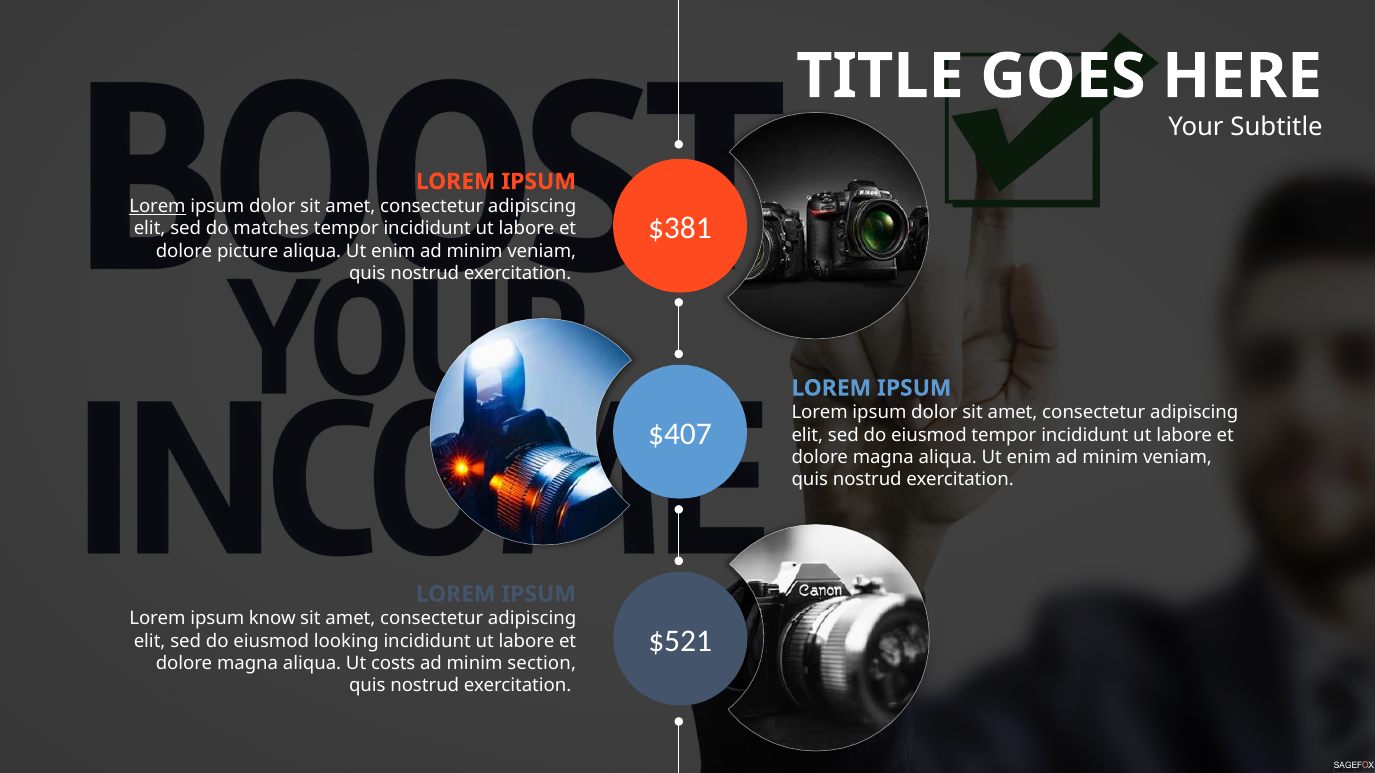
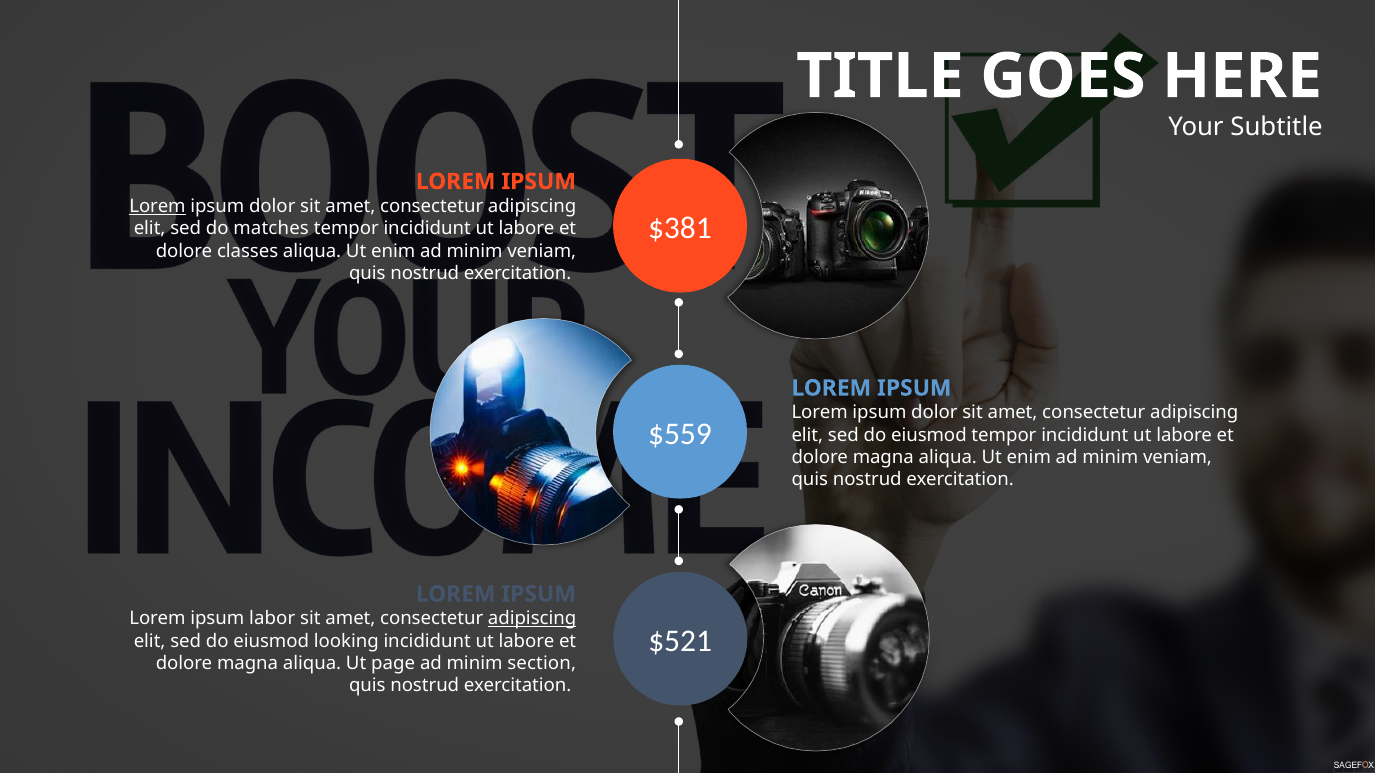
picture: picture -> classes (248, 251)
$407: $407 -> $559 (680, 434)
know: know -> labor (272, 619)
adipiscing underline: none -> present (532, 619)
costs: costs -> page (393, 664)
